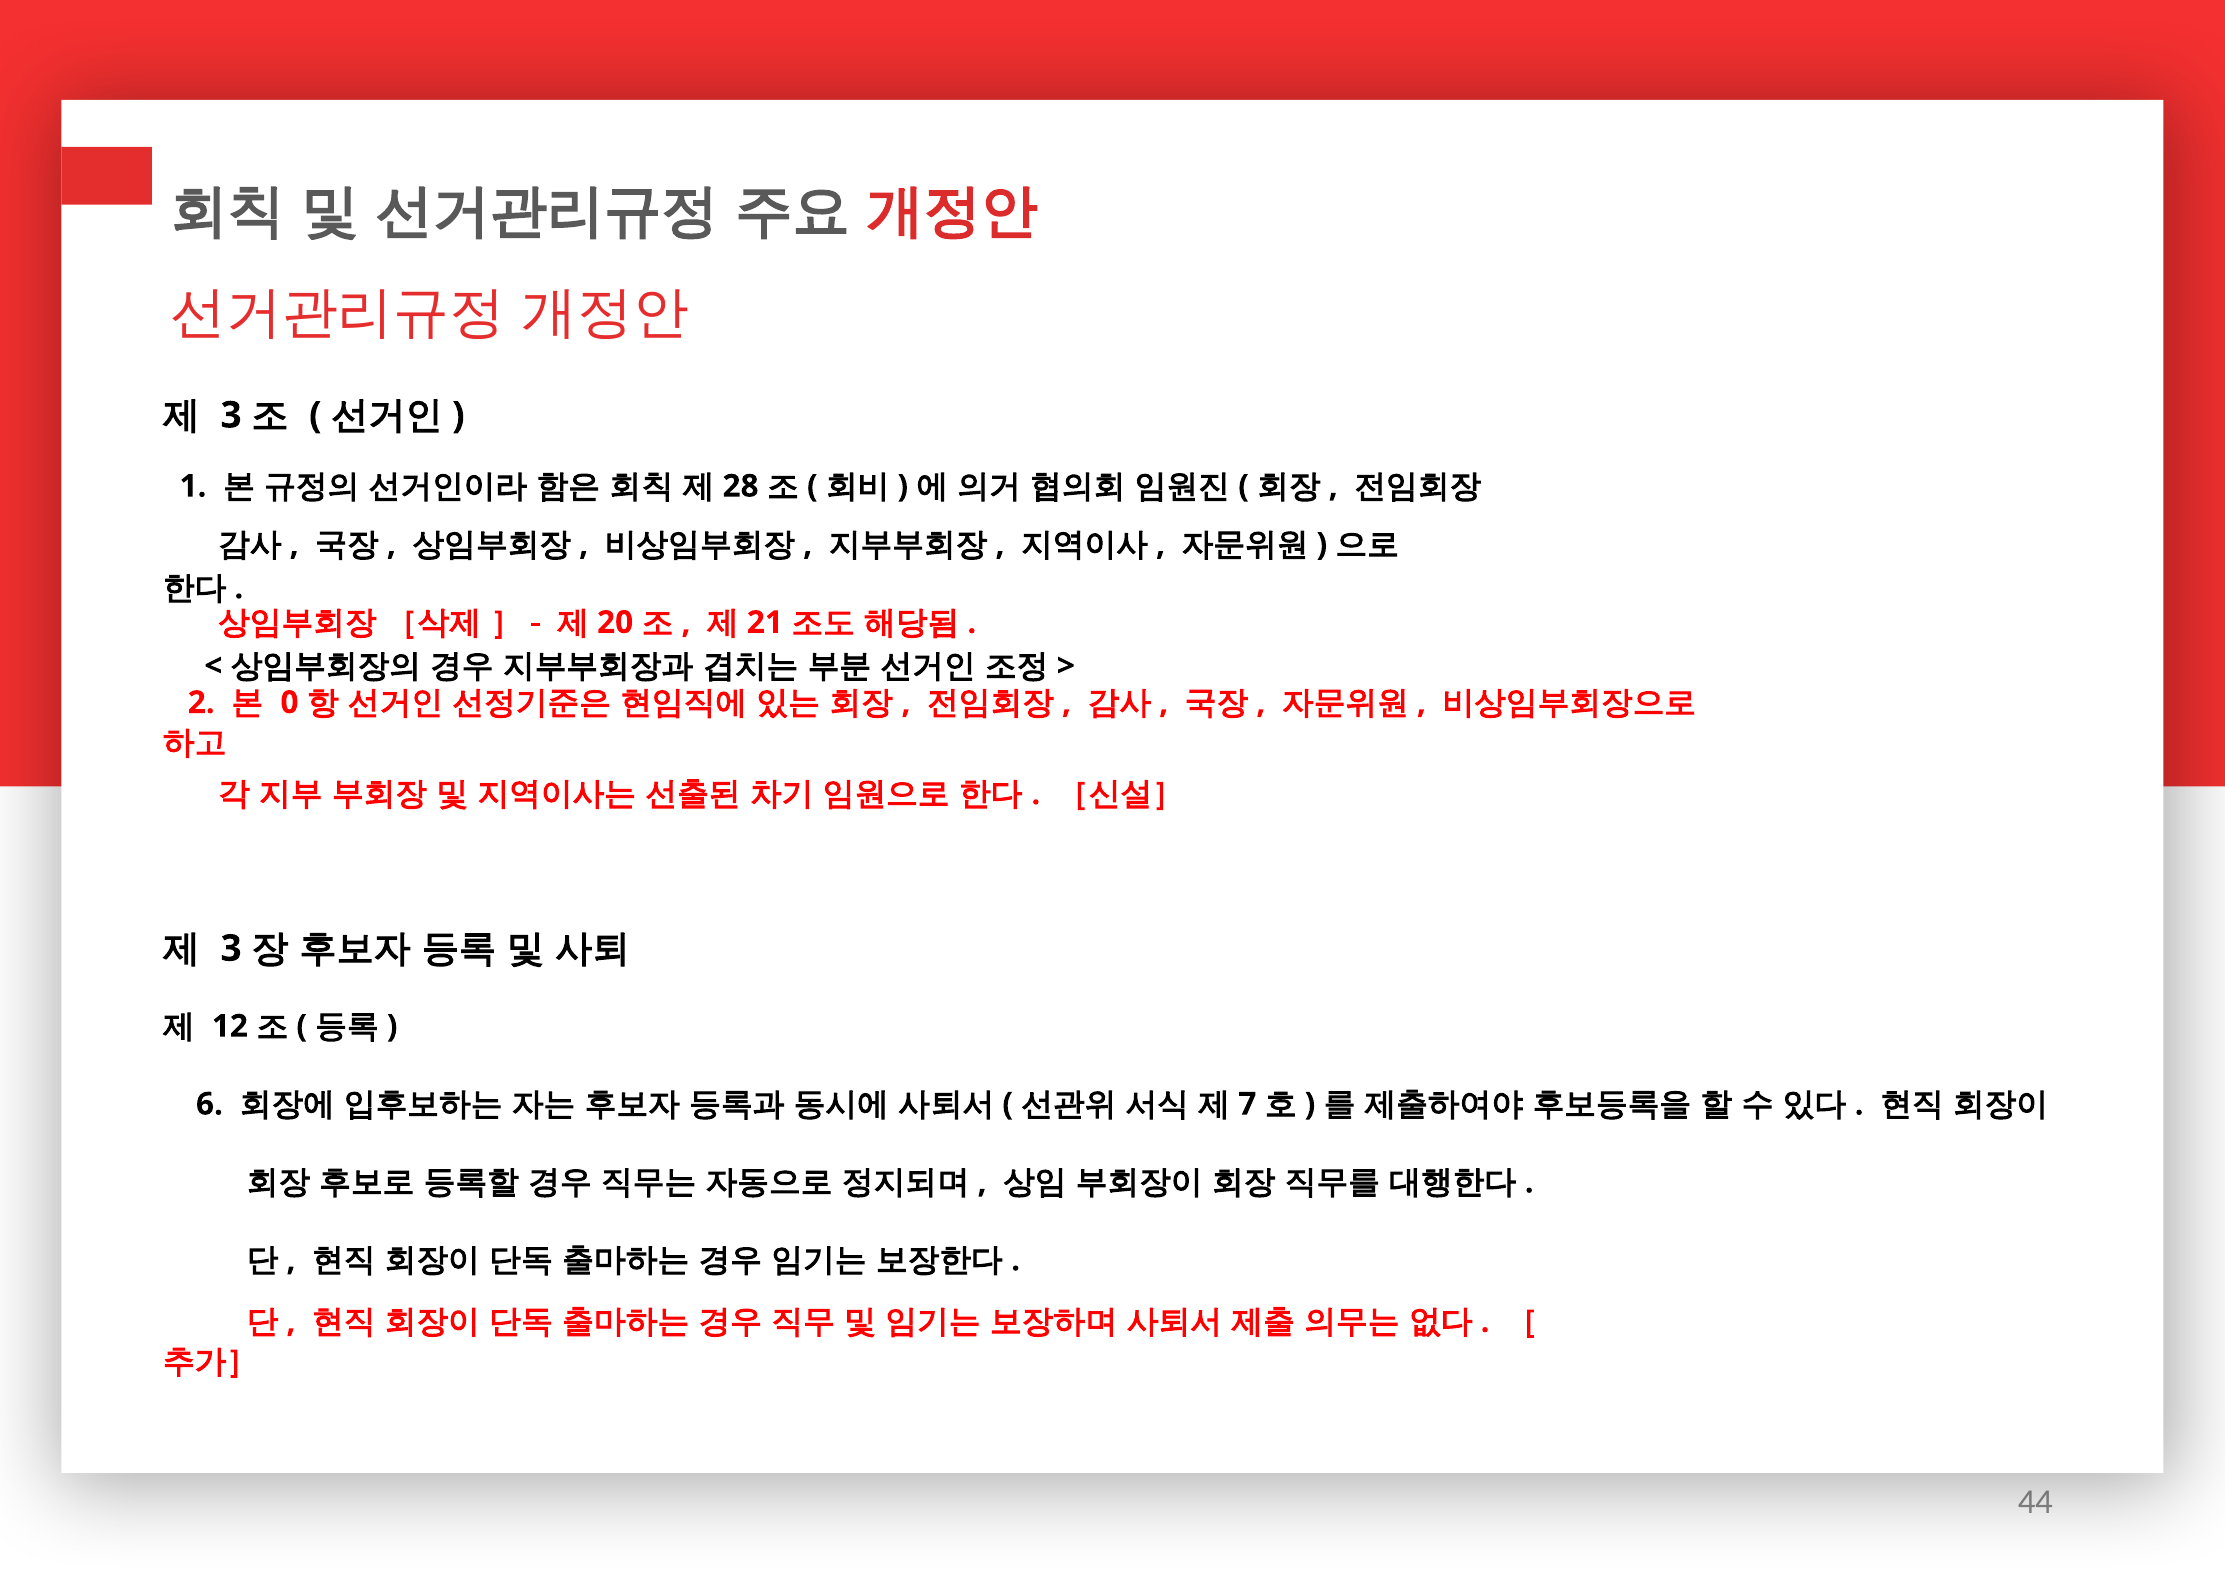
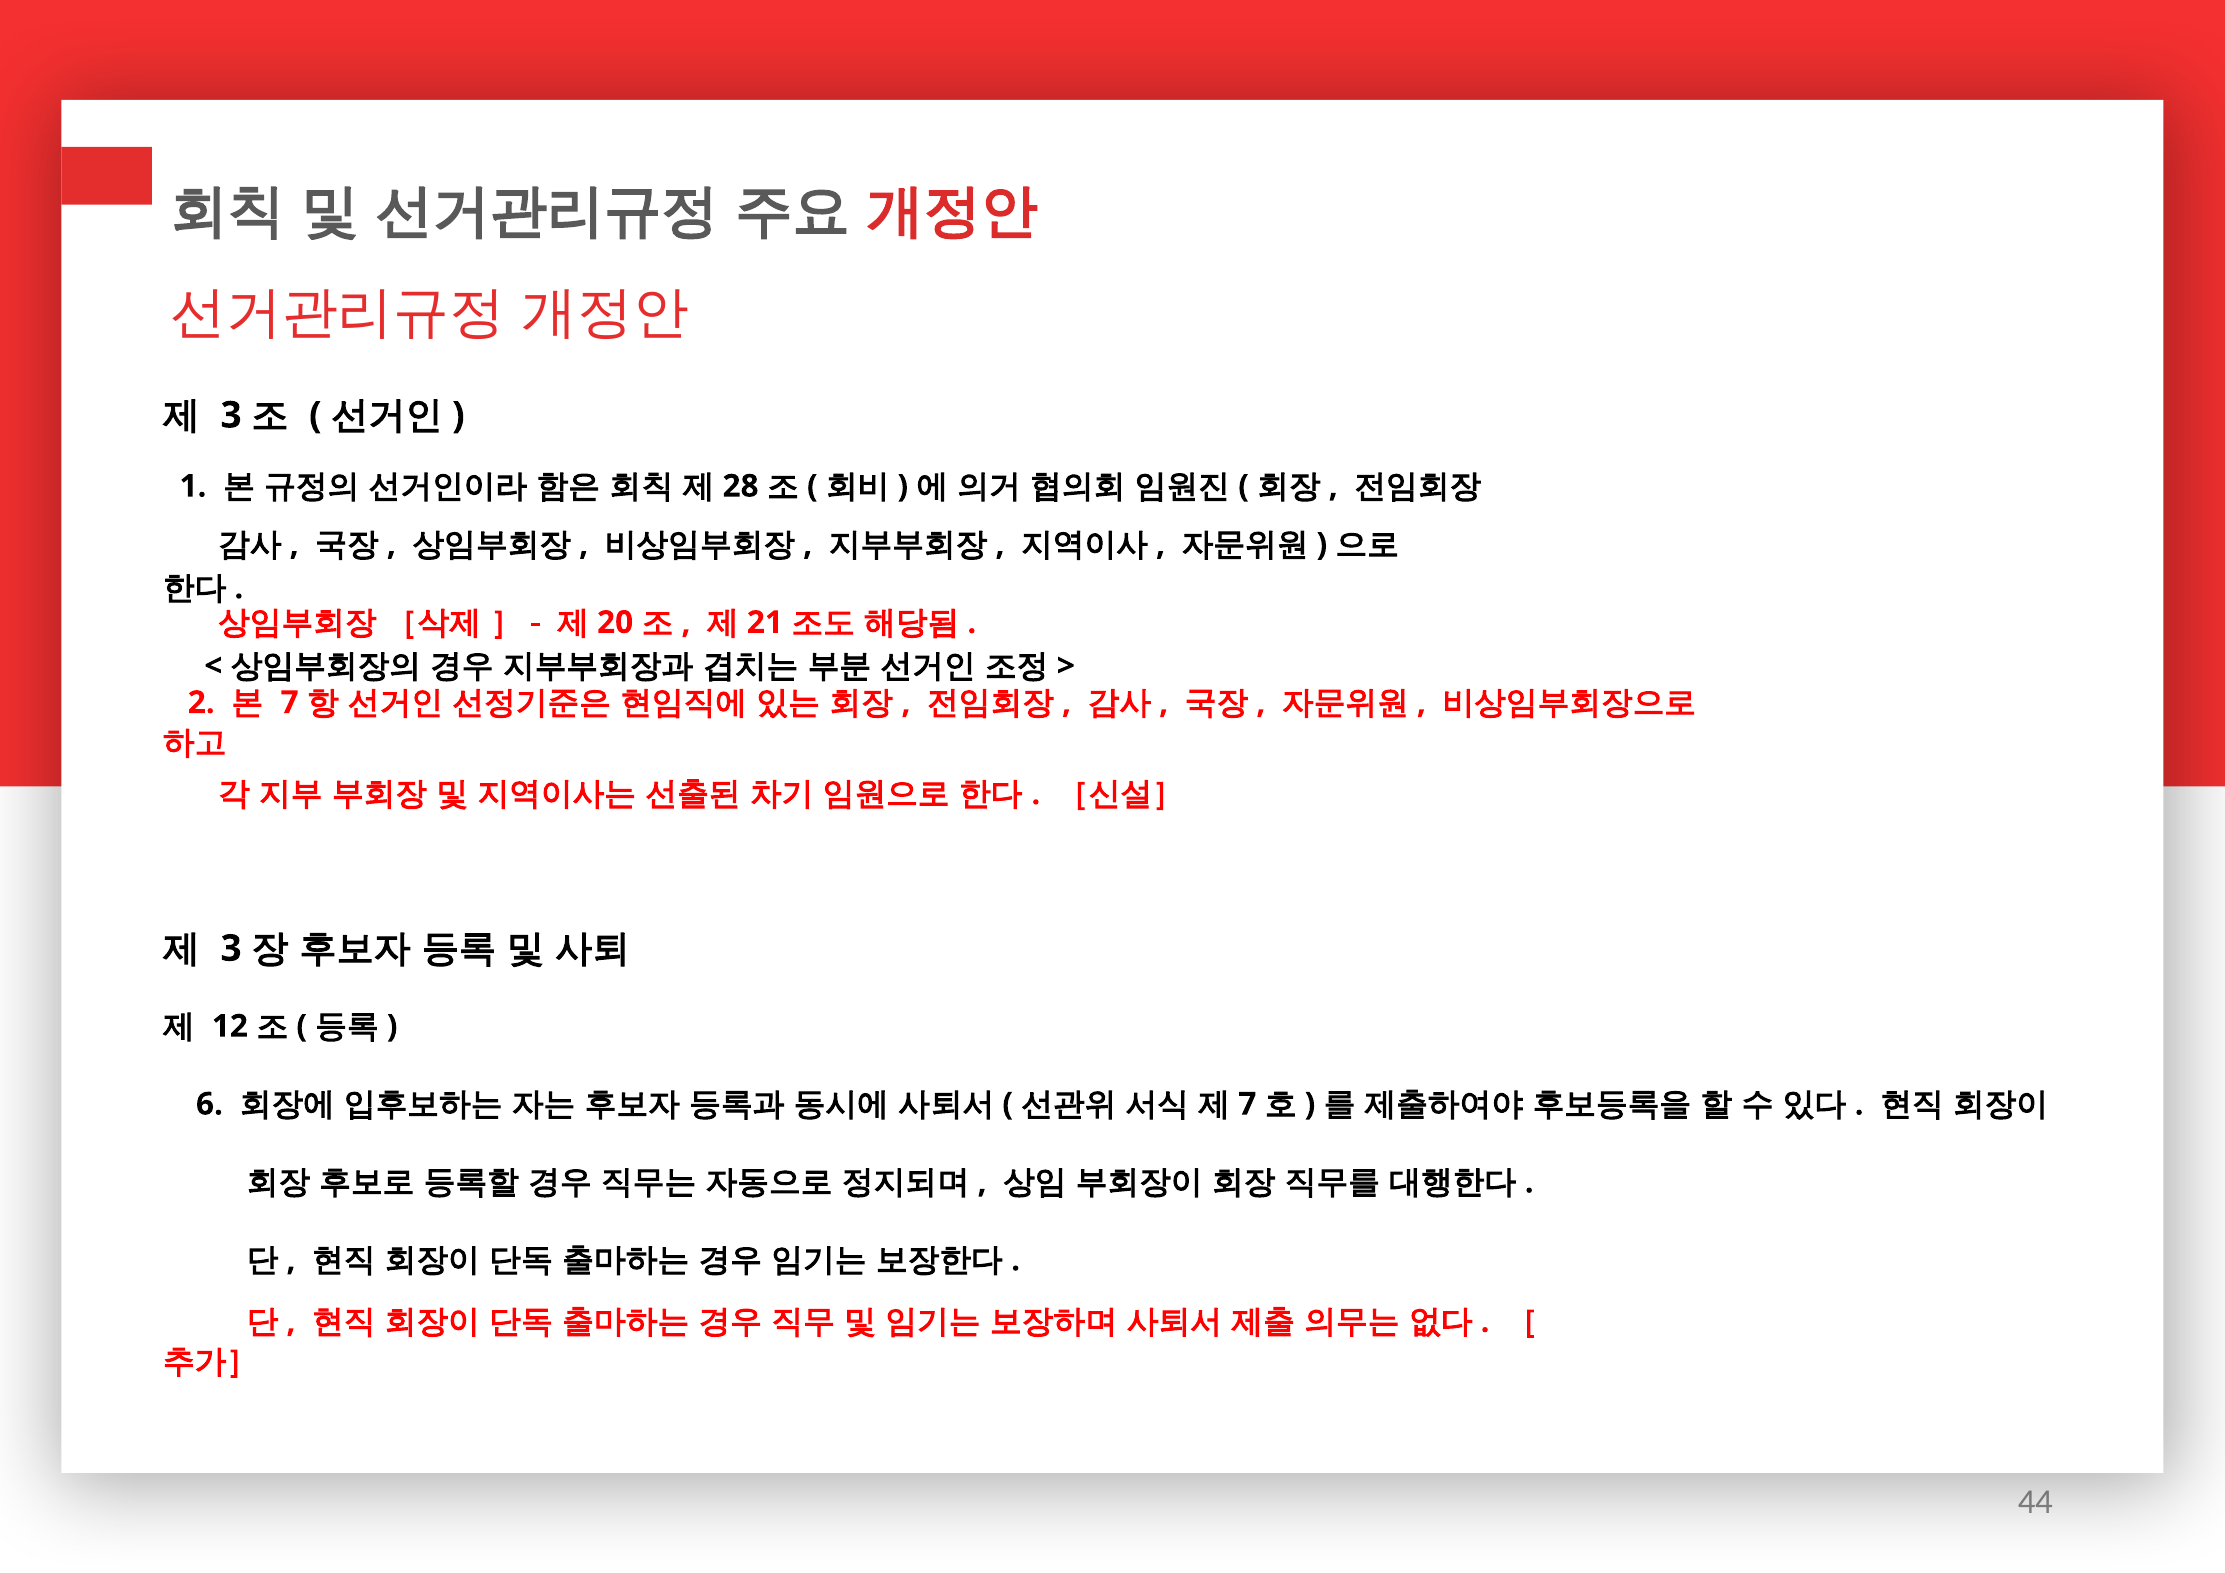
0: 0 -> 7 (289, 703)
